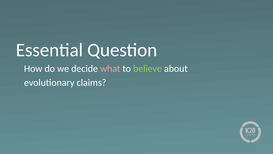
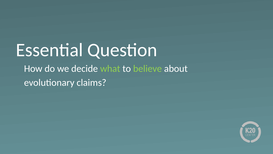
what colour: pink -> light green (110, 69)
